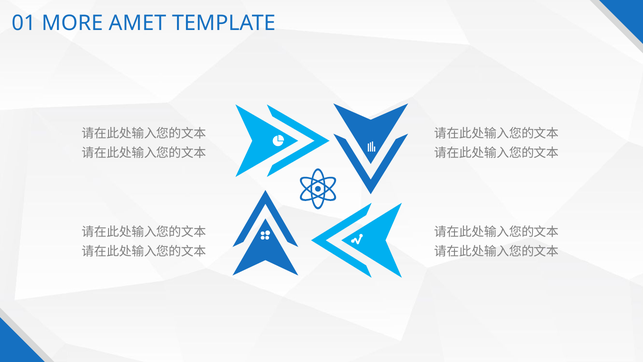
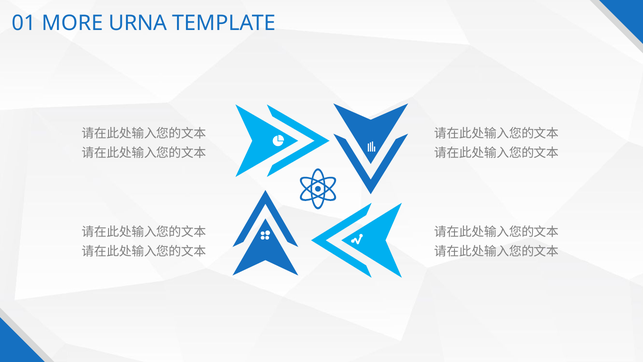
AMET: AMET -> URNA (138, 23)
